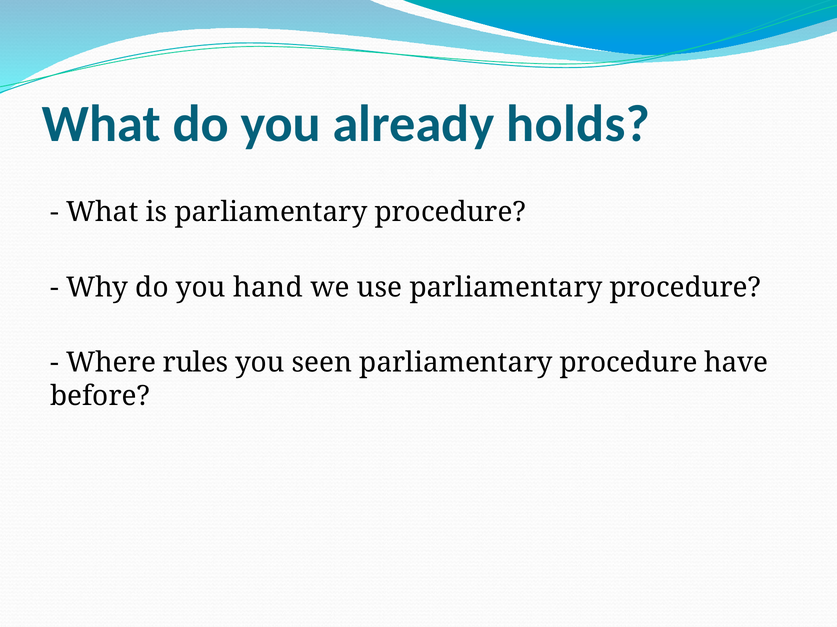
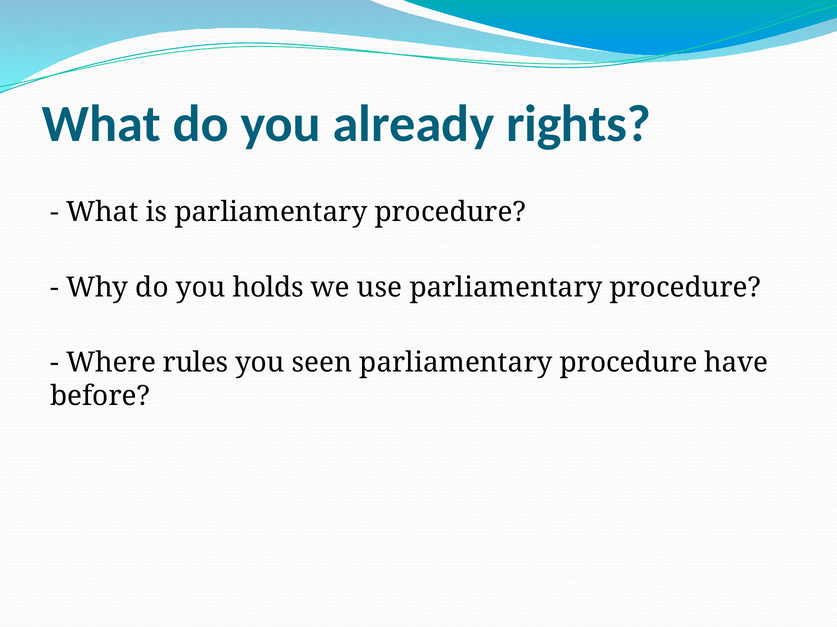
holds: holds -> rights (578, 124)
hand: hand -> holds (268, 288)
